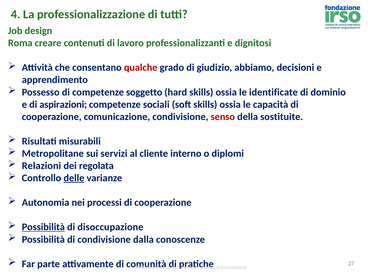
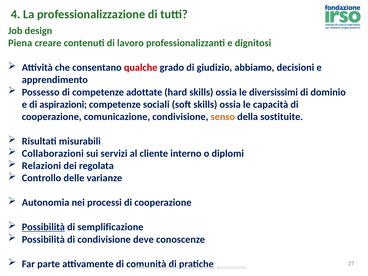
Roma: Roma -> Piena (20, 43)
soggetto: soggetto -> adottate (144, 92)
identificate: identificate -> diversissimi (274, 92)
senso colour: red -> orange (223, 117)
Metropolitane: Metropolitane -> Collaborazioni (53, 153)
delle underline: present -> none (74, 178)
disoccupazione: disoccupazione -> semplificazione (110, 227)
dalla: dalla -> deve (143, 239)
